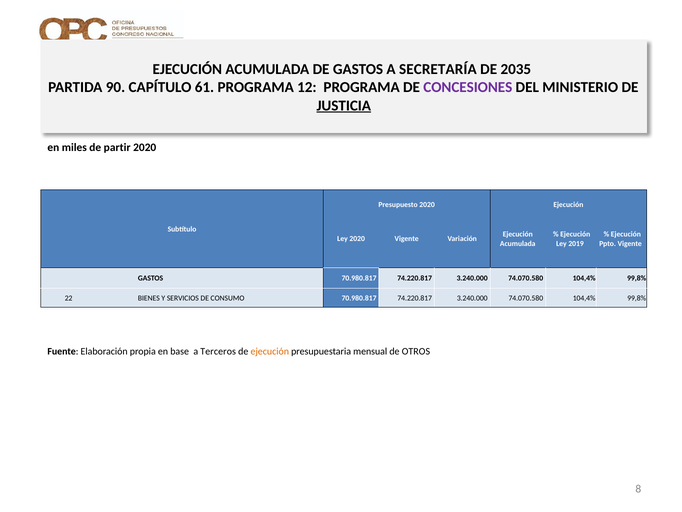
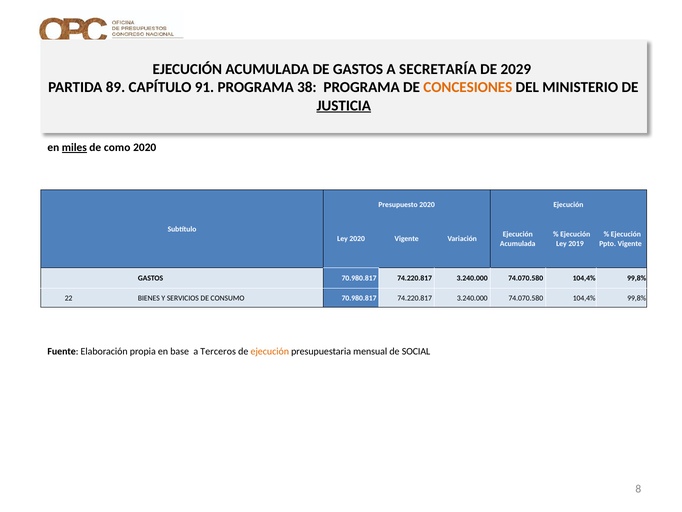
2035: 2035 -> 2029 (516, 69)
90: 90 -> 89 (116, 87)
61: 61 -> 91 (204, 87)
12: 12 -> 38 (307, 87)
CONCESIONES colour: purple -> orange (468, 87)
miles underline: none -> present (74, 148)
partir: partir -> como (117, 148)
OTROS: OTROS -> SOCIAL (416, 351)
